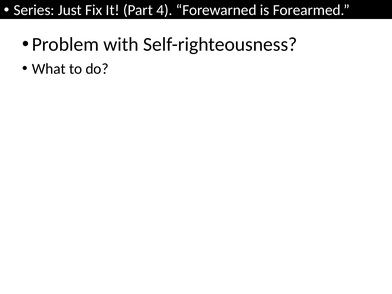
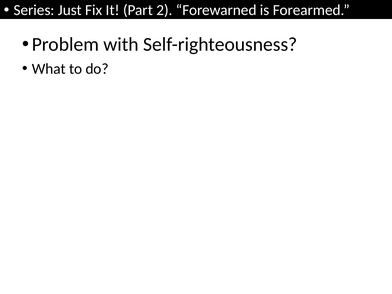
4: 4 -> 2 (164, 10)
